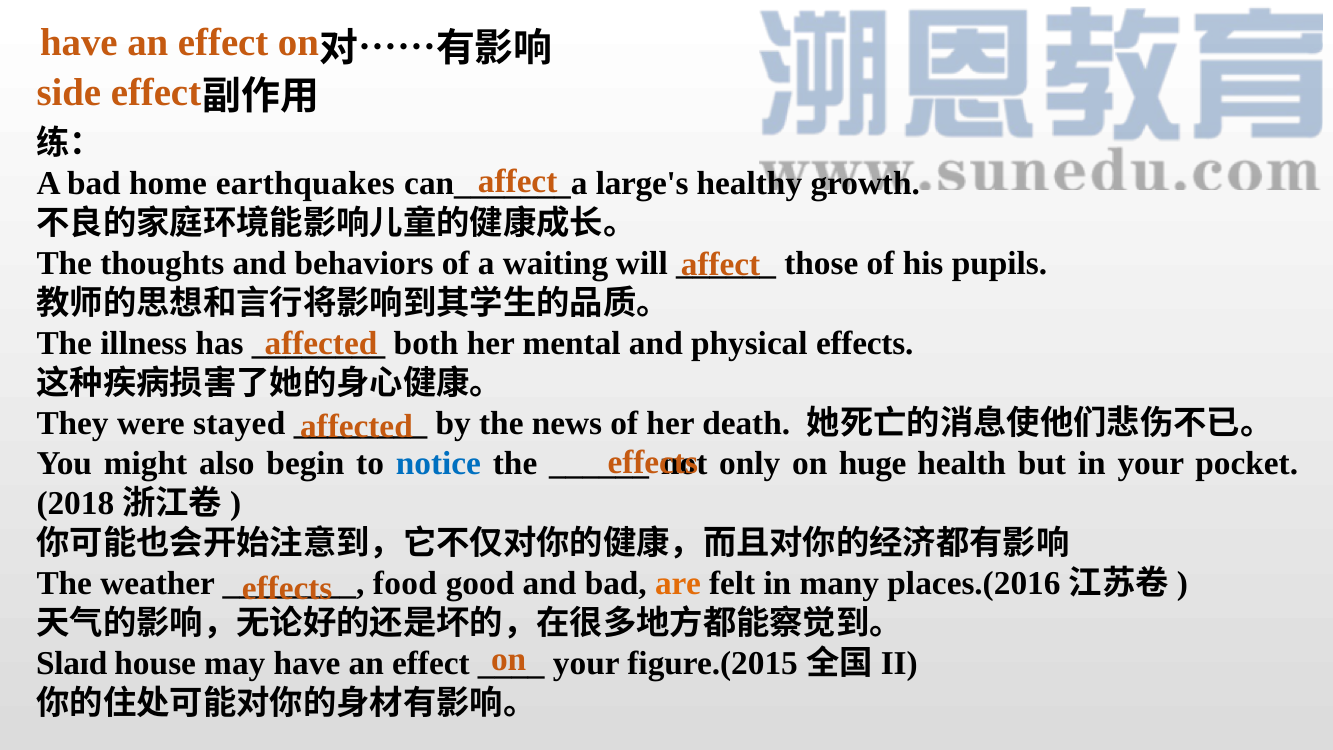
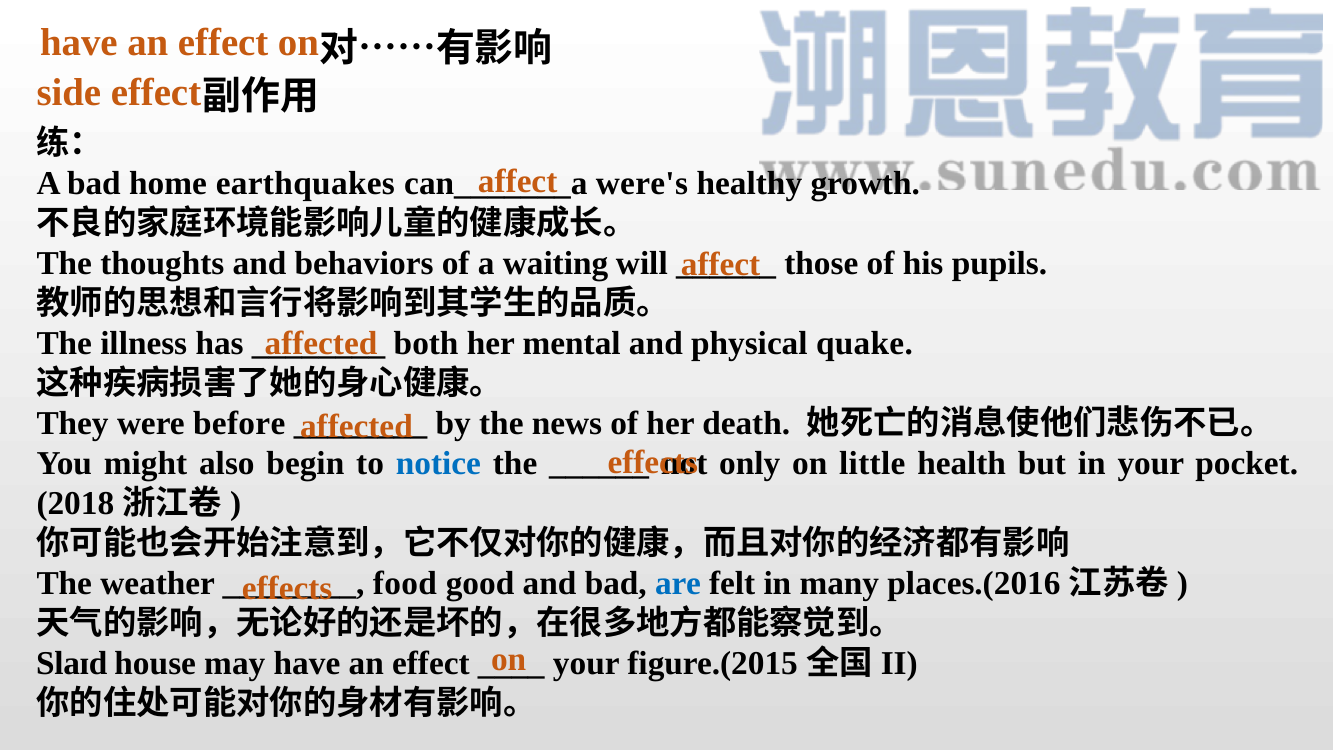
large's: large's -> were's (642, 184)
physical effects: effects -> quake (864, 344)
stayed: stayed -> before (239, 424)
huge: huge -> little (872, 464)
are colour: orange -> blue (678, 584)
